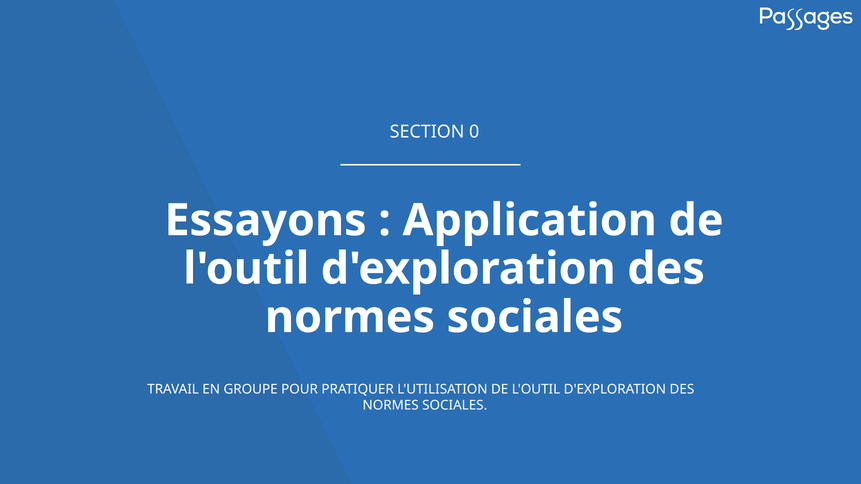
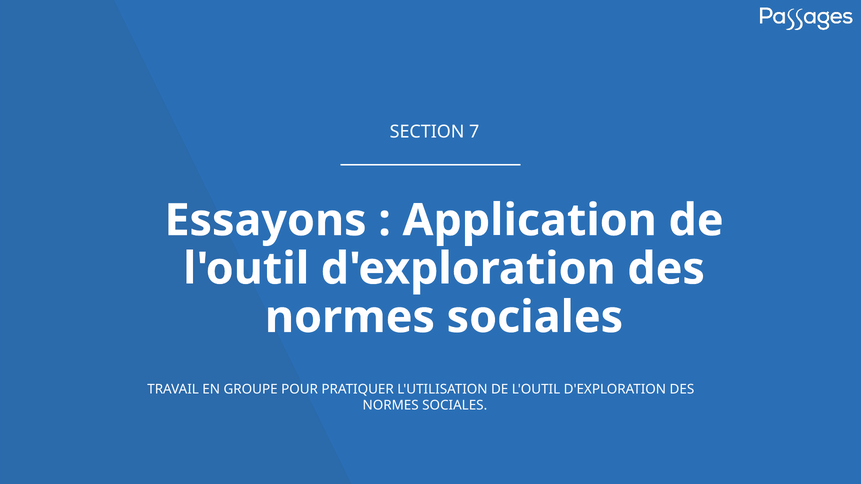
0: 0 -> 7 (474, 132)
